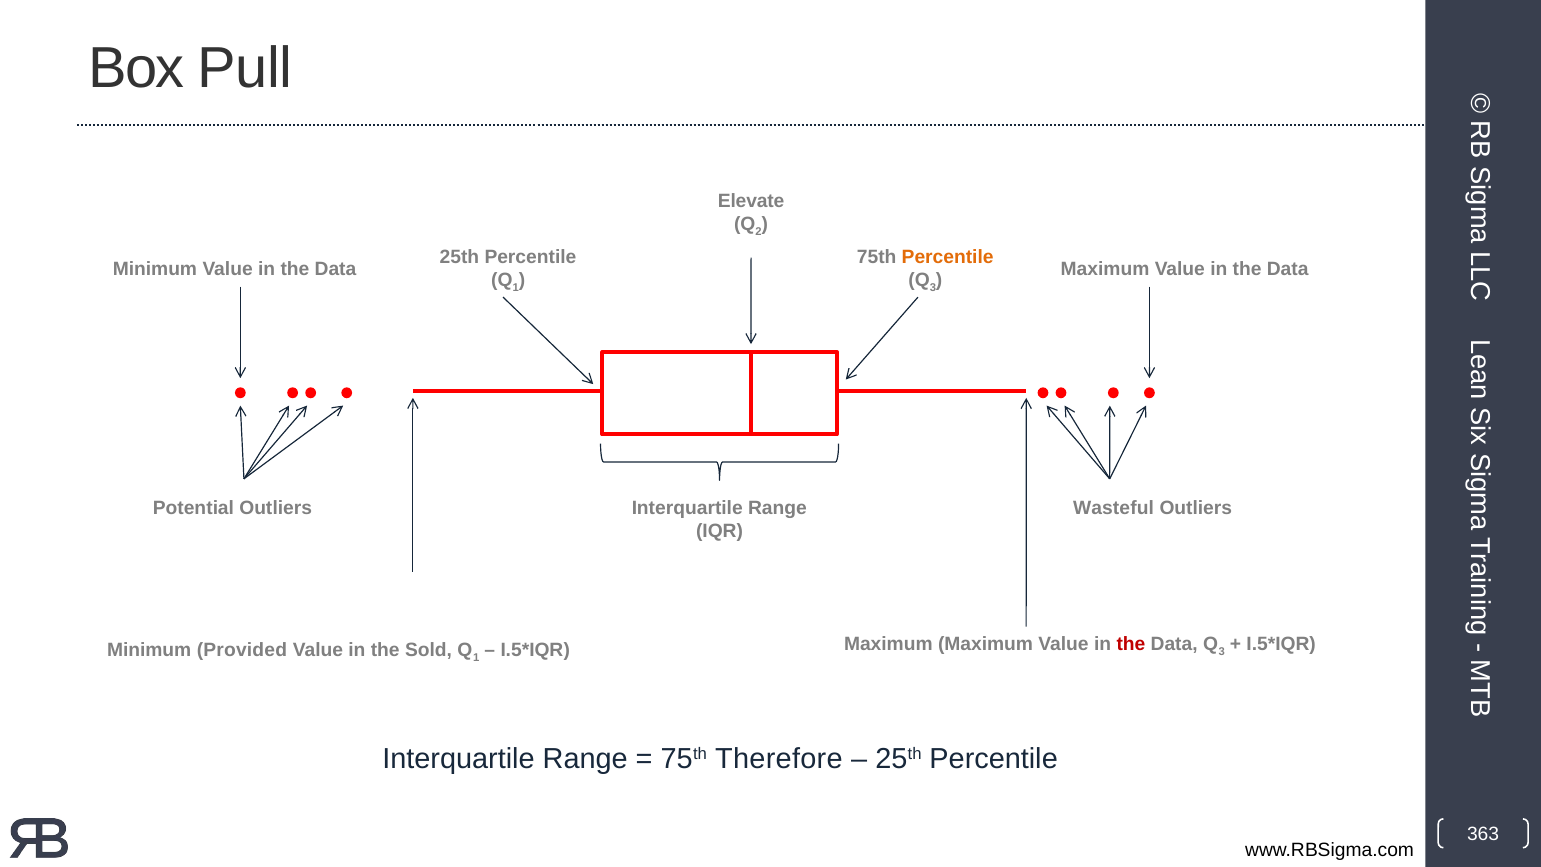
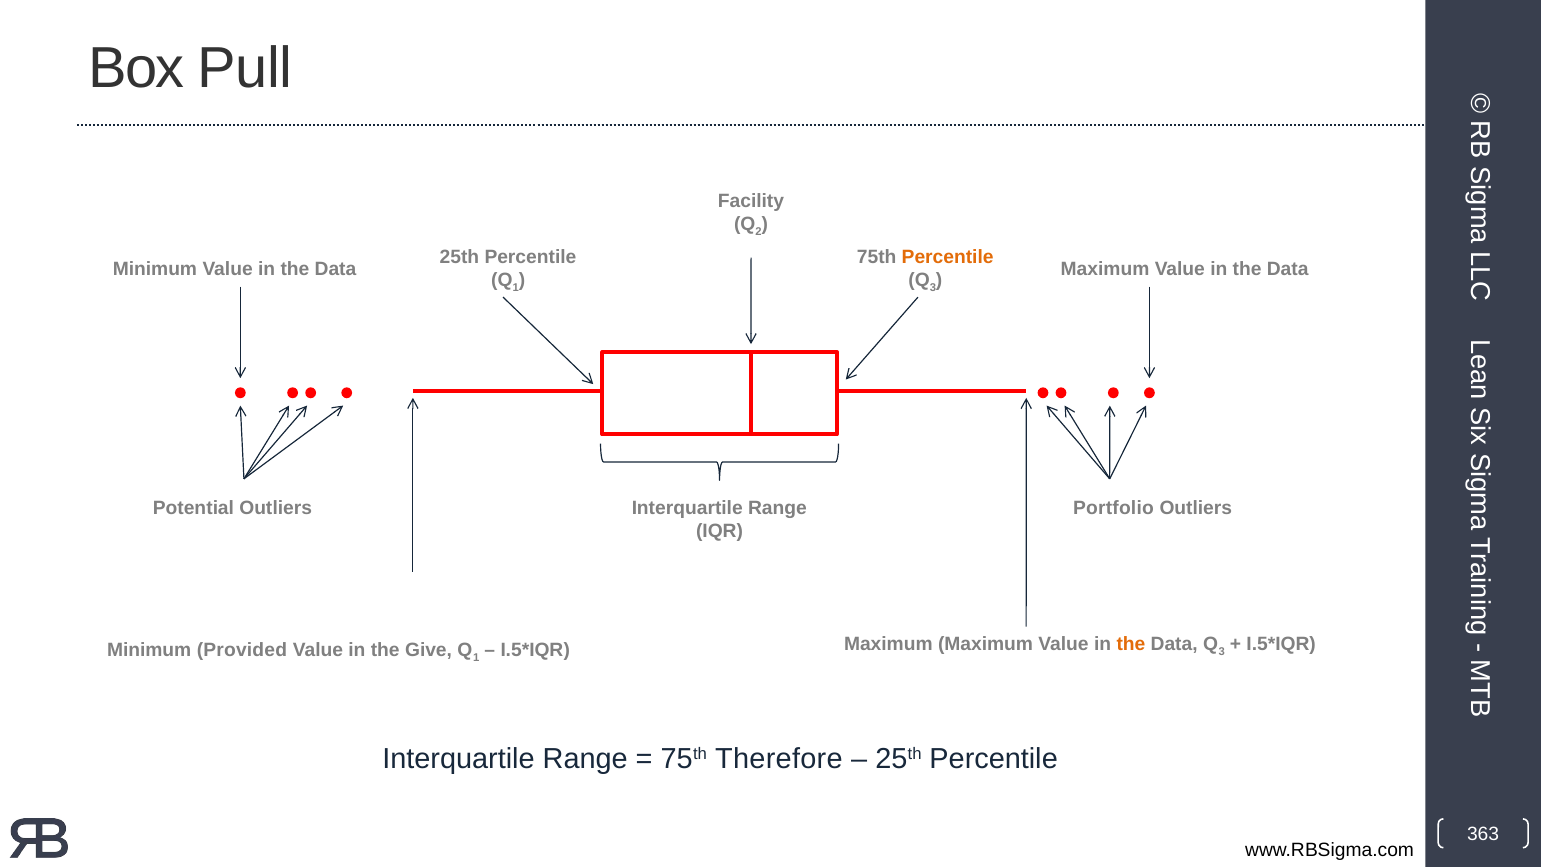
Elevate: Elevate -> Facility (751, 201)
Wasteful: Wasteful -> Portfolio (1114, 508)
Sold: Sold -> Give (429, 650)
the colour: red -> orange (1131, 644)
